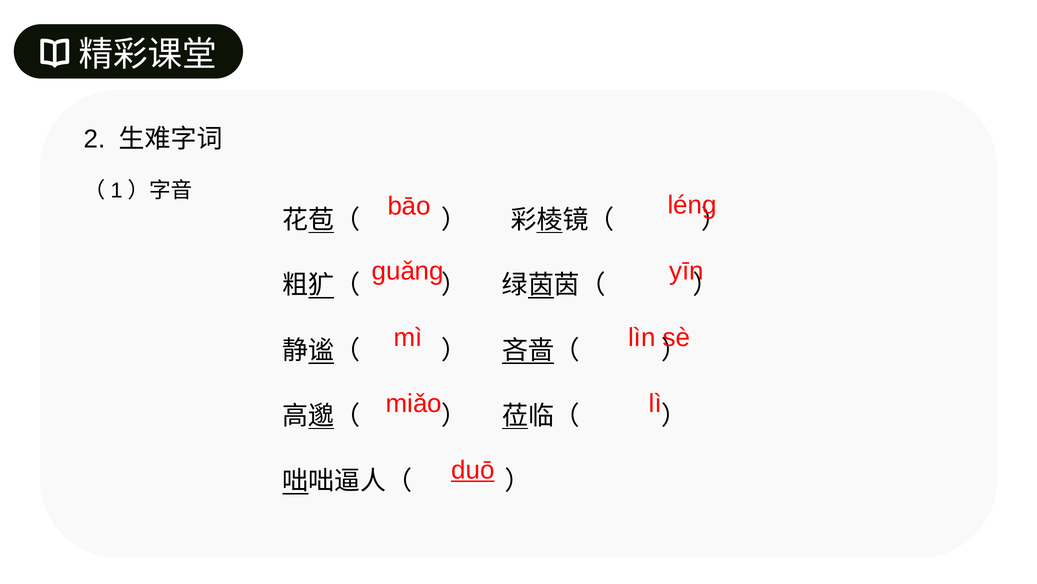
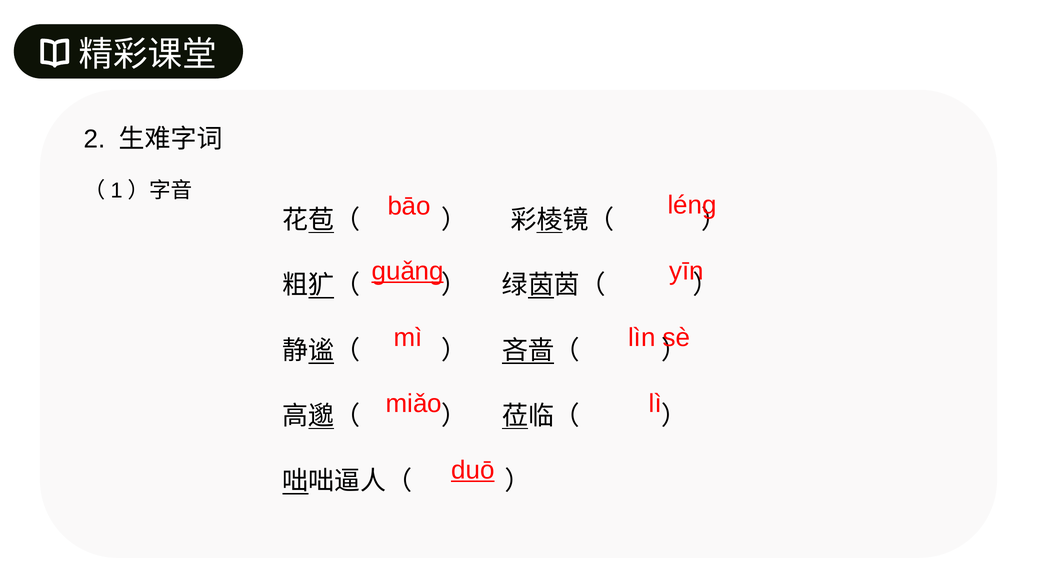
guǎng underline: none -> present (408, 271)
